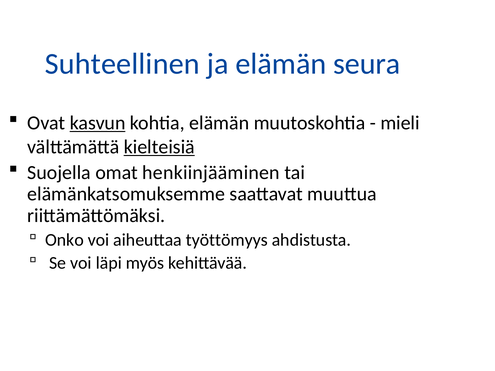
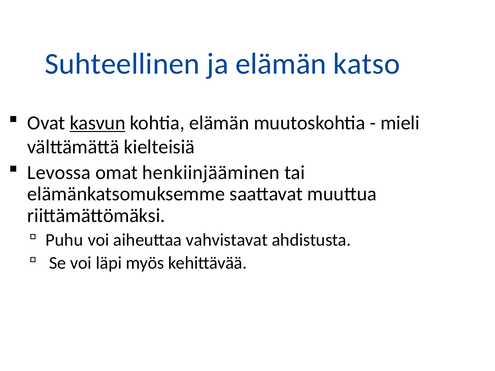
seura: seura -> katso (367, 64)
kielteisiä underline: present -> none (159, 147)
Suojella: Suojella -> Levossa (59, 173)
Onko: Onko -> Puhu (64, 240)
työttömyys: työttömyys -> vahvistavat (227, 240)
